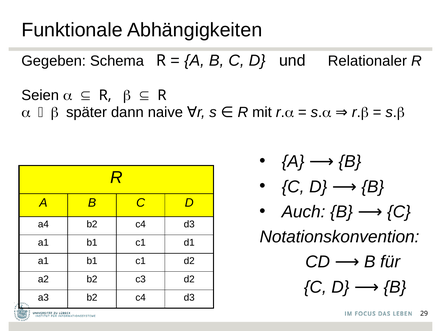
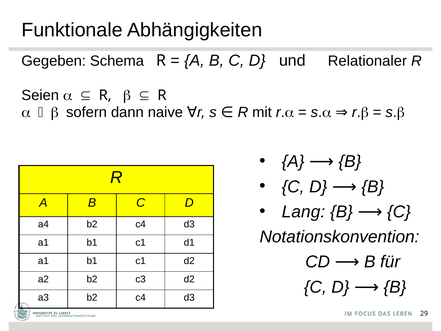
später: später -> sofern (87, 112)
Auch: Auch -> Lang (303, 212)
